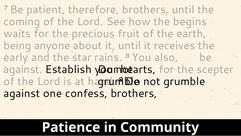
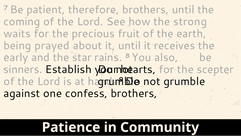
begins: begins -> strong (190, 22)
anyone: anyone -> prayed (52, 45)
against: against -> sinners (23, 69)
